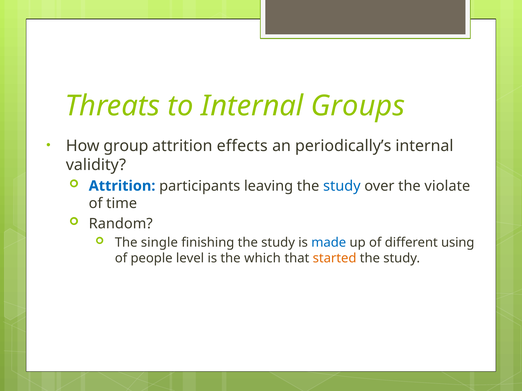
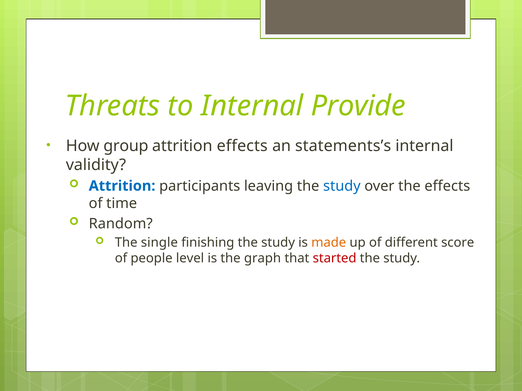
Groups: Groups -> Provide (358, 106)
periodically’s: periodically’s -> statements’s (343, 146)
the violate: violate -> effects (447, 186)
made colour: blue -> orange (329, 243)
using: using -> score (458, 243)
which: which -> graph (263, 259)
started colour: orange -> red (335, 259)
